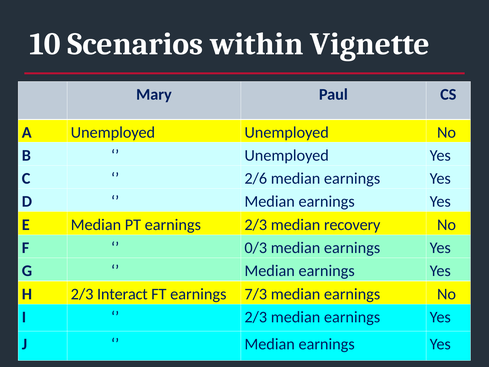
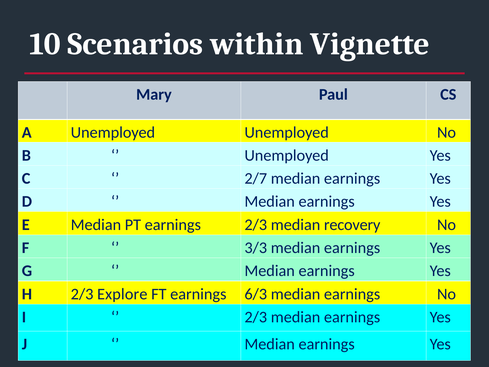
2/6: 2/6 -> 2/7 (256, 179)
0/3: 0/3 -> 3/3 (256, 248)
Interact: Interact -> Explore (122, 294)
7/3: 7/3 -> 6/3 (256, 294)
